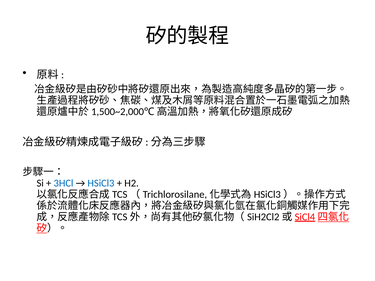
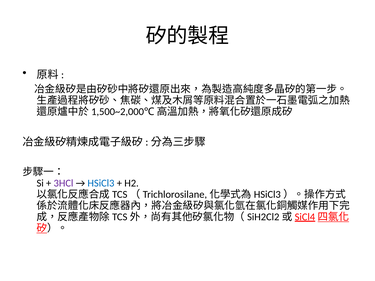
3HCl colour: blue -> purple (63, 183)
